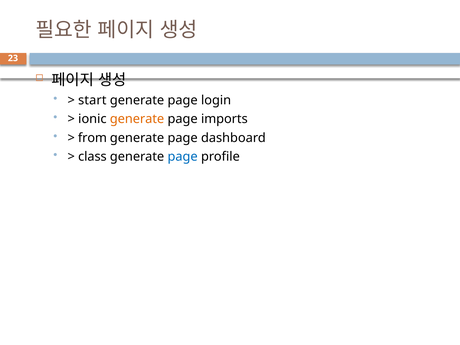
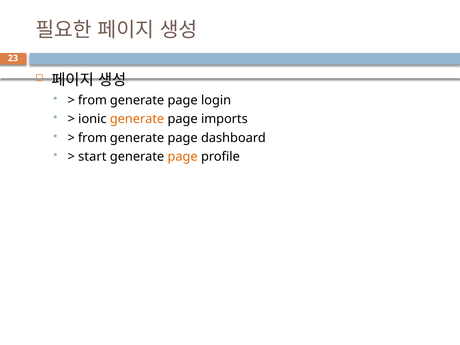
start: start -> from (92, 100)
class: class -> start (92, 157)
page colour: blue -> orange (183, 157)
